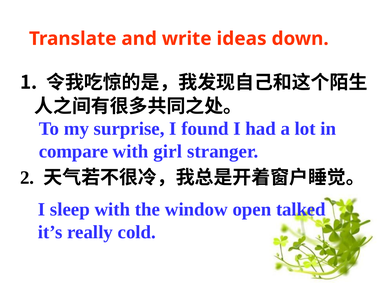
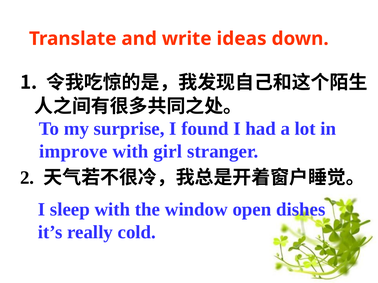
compare: compare -> improve (73, 152)
talked: talked -> dishes (301, 210)
